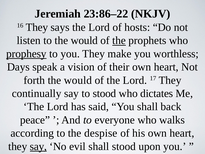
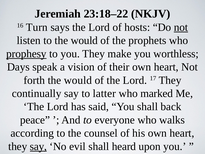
23:86–22: 23:86–22 -> 23:18–22 (106, 14)
16 They: They -> Turn (37, 27)
not underline: none -> present (181, 27)
the underline: present -> none (119, 40)
to stood: stood -> latter (104, 93)
dictates: dictates -> marked (157, 93)
despise: despise -> counsel (101, 133)
shall stood: stood -> heard (124, 146)
